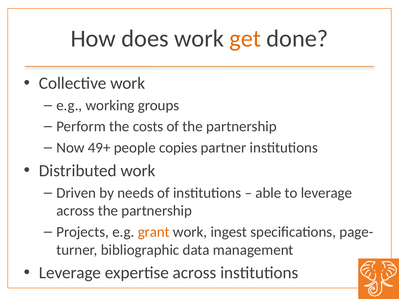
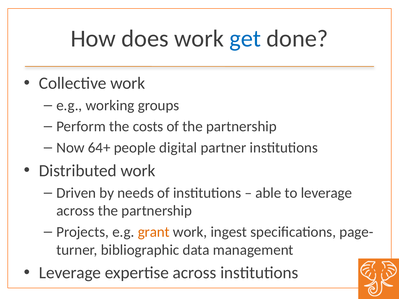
get colour: orange -> blue (245, 39)
49+: 49+ -> 64+ (99, 148)
copies: copies -> digital (178, 148)
